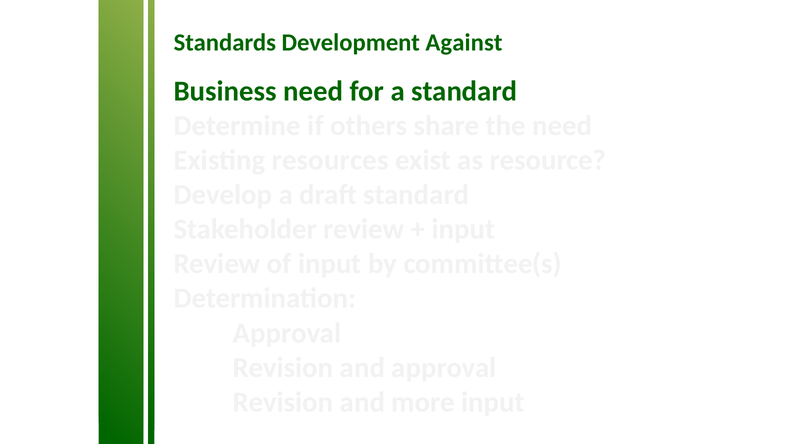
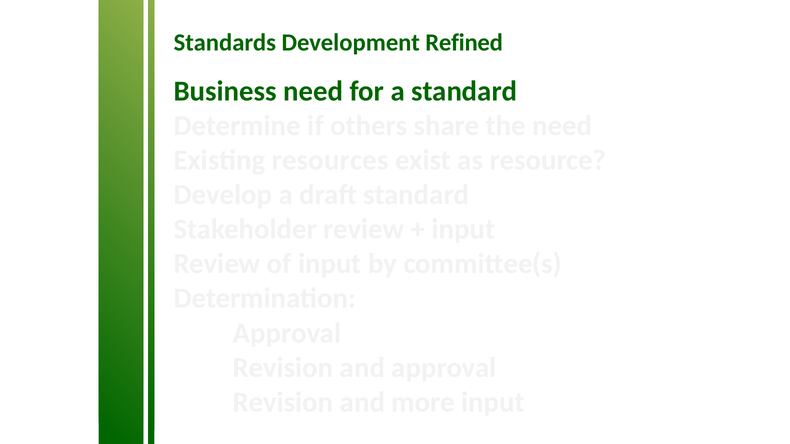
Against: Against -> Refined (464, 43)
